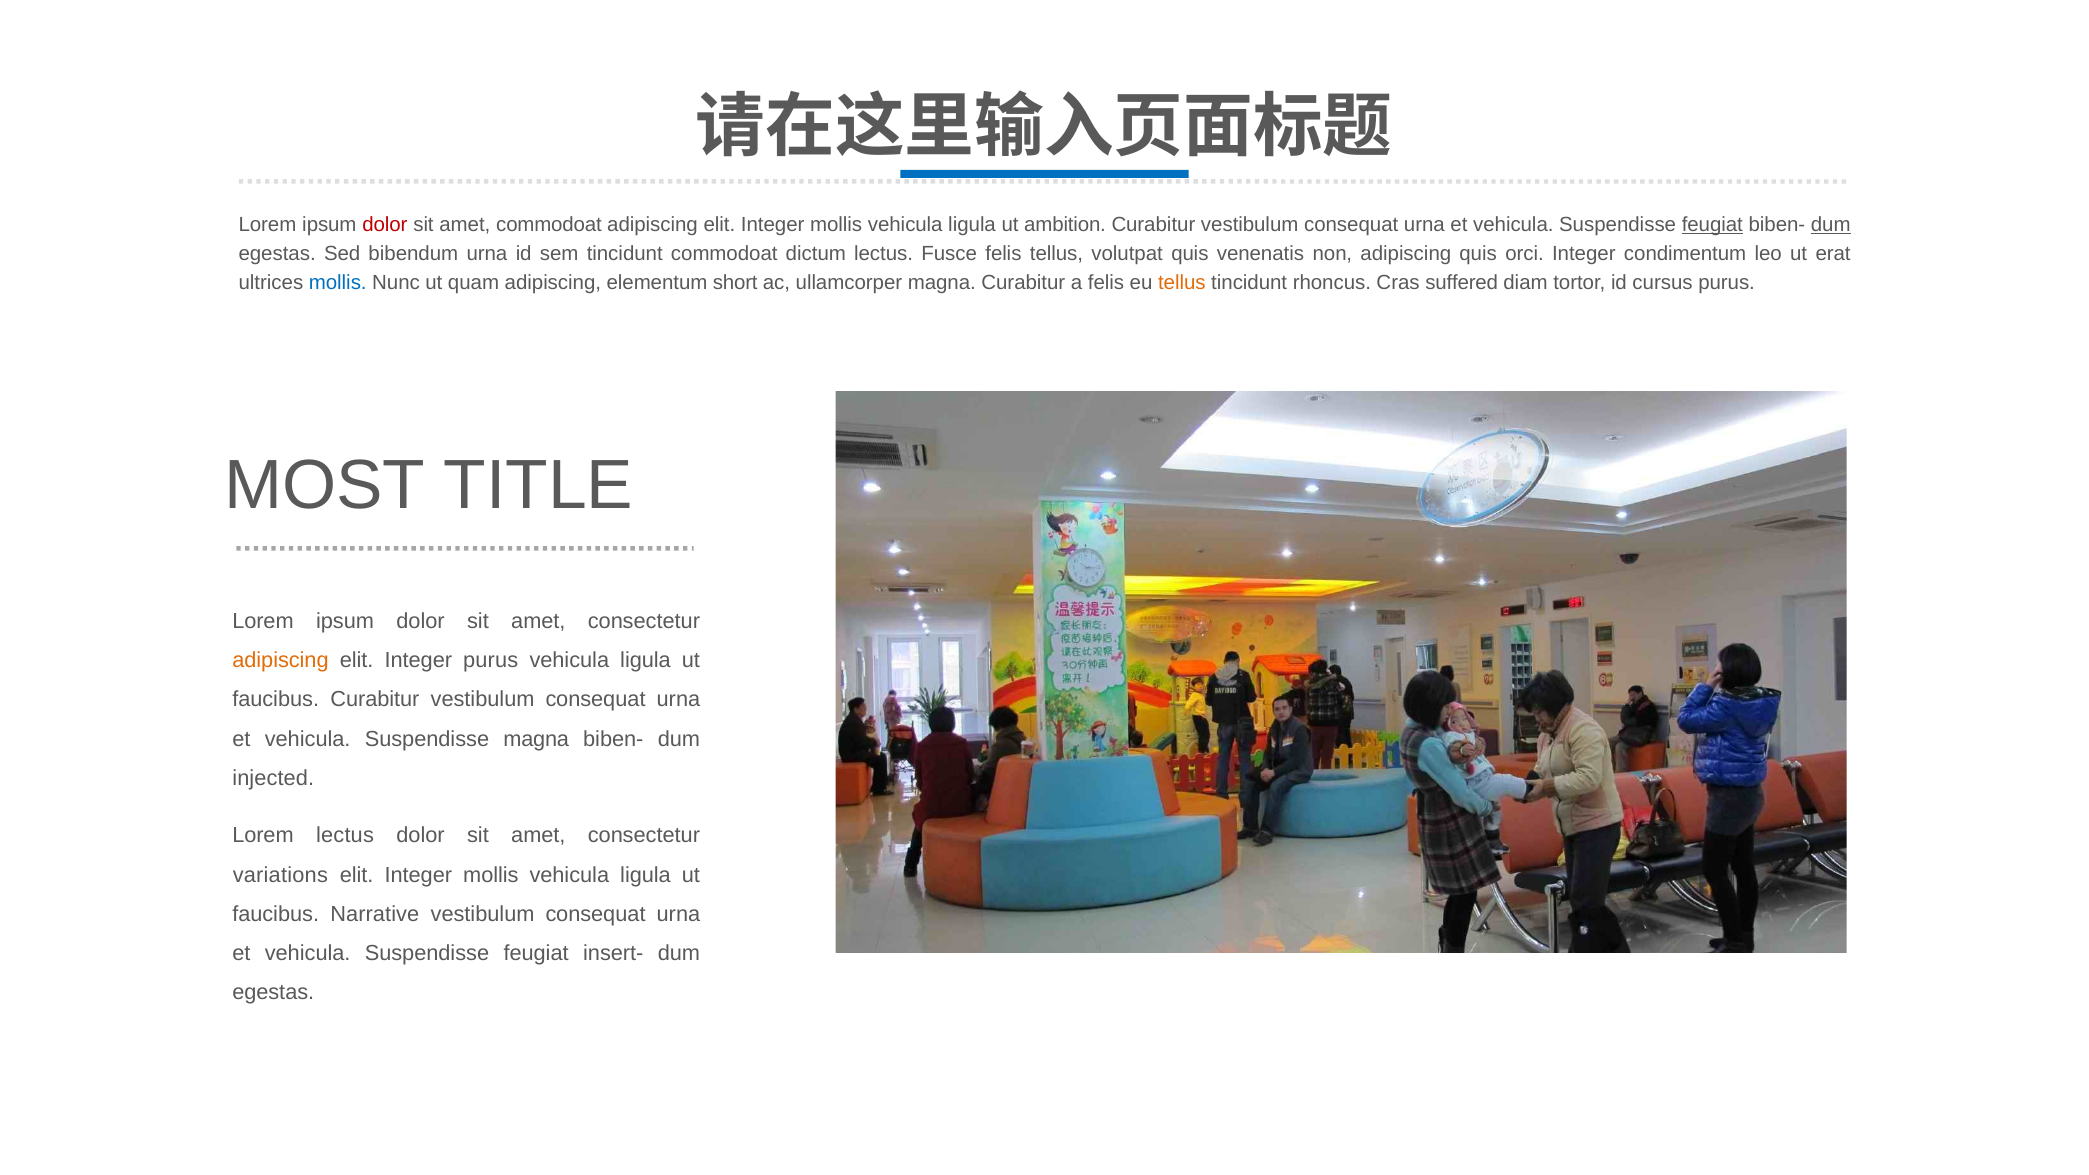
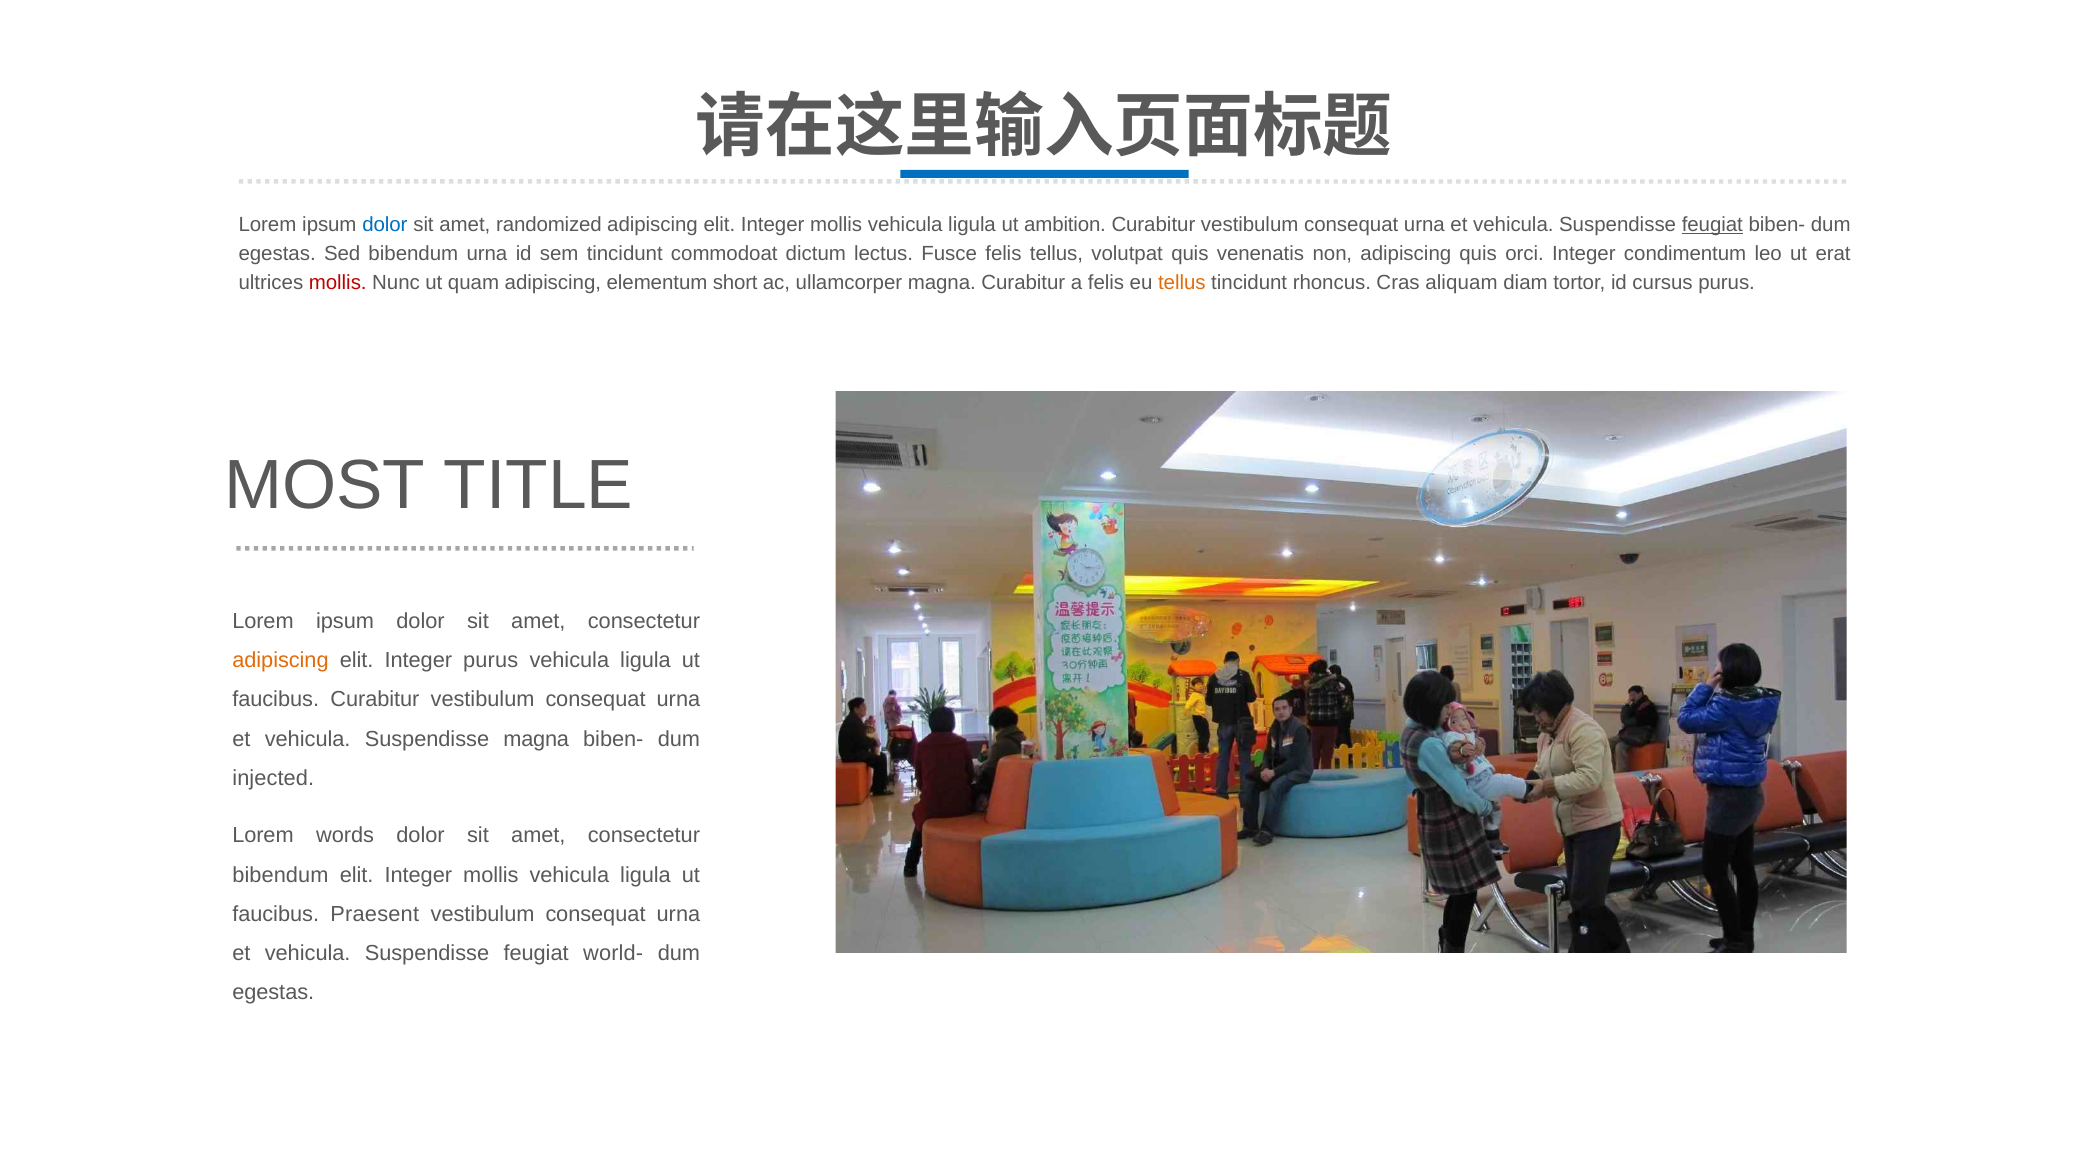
dolor colour: red -> blue (385, 224)
amet commodoat: commodoat -> randomized (549, 224)
dum underline: present -> none (1831, 224)
mollis colour: blue -> red (338, 283)
suffered: suffered -> aliquam (1462, 283)
Lorem lectus: lectus -> words (345, 836)
variations: variations -> bibendum (280, 875)
Narrative: Narrative -> Praesent (375, 914)
insert-: insert- -> world- (613, 954)
